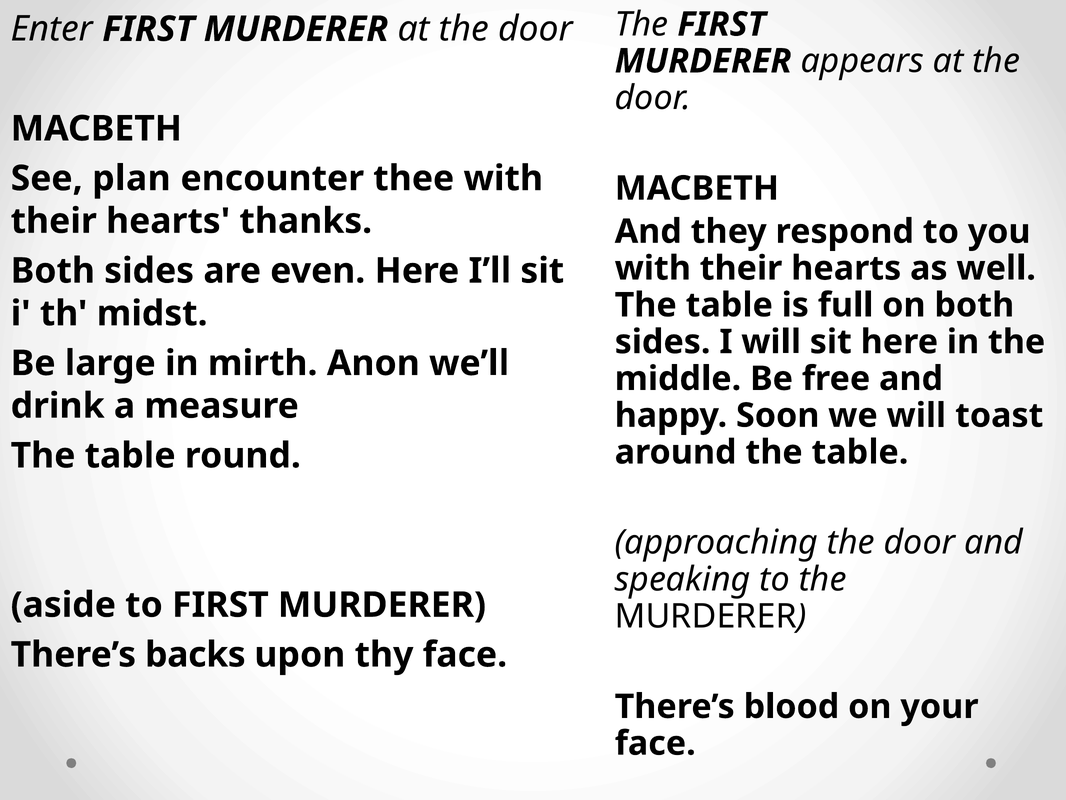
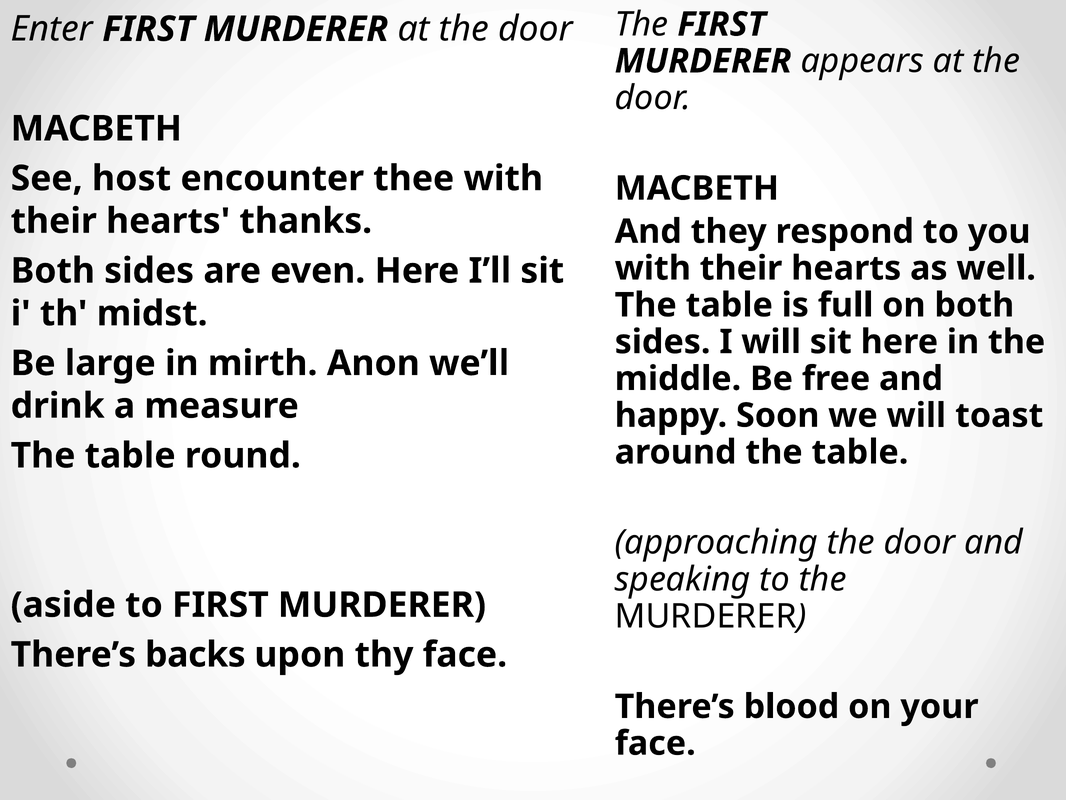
plan: plan -> host (132, 178)
